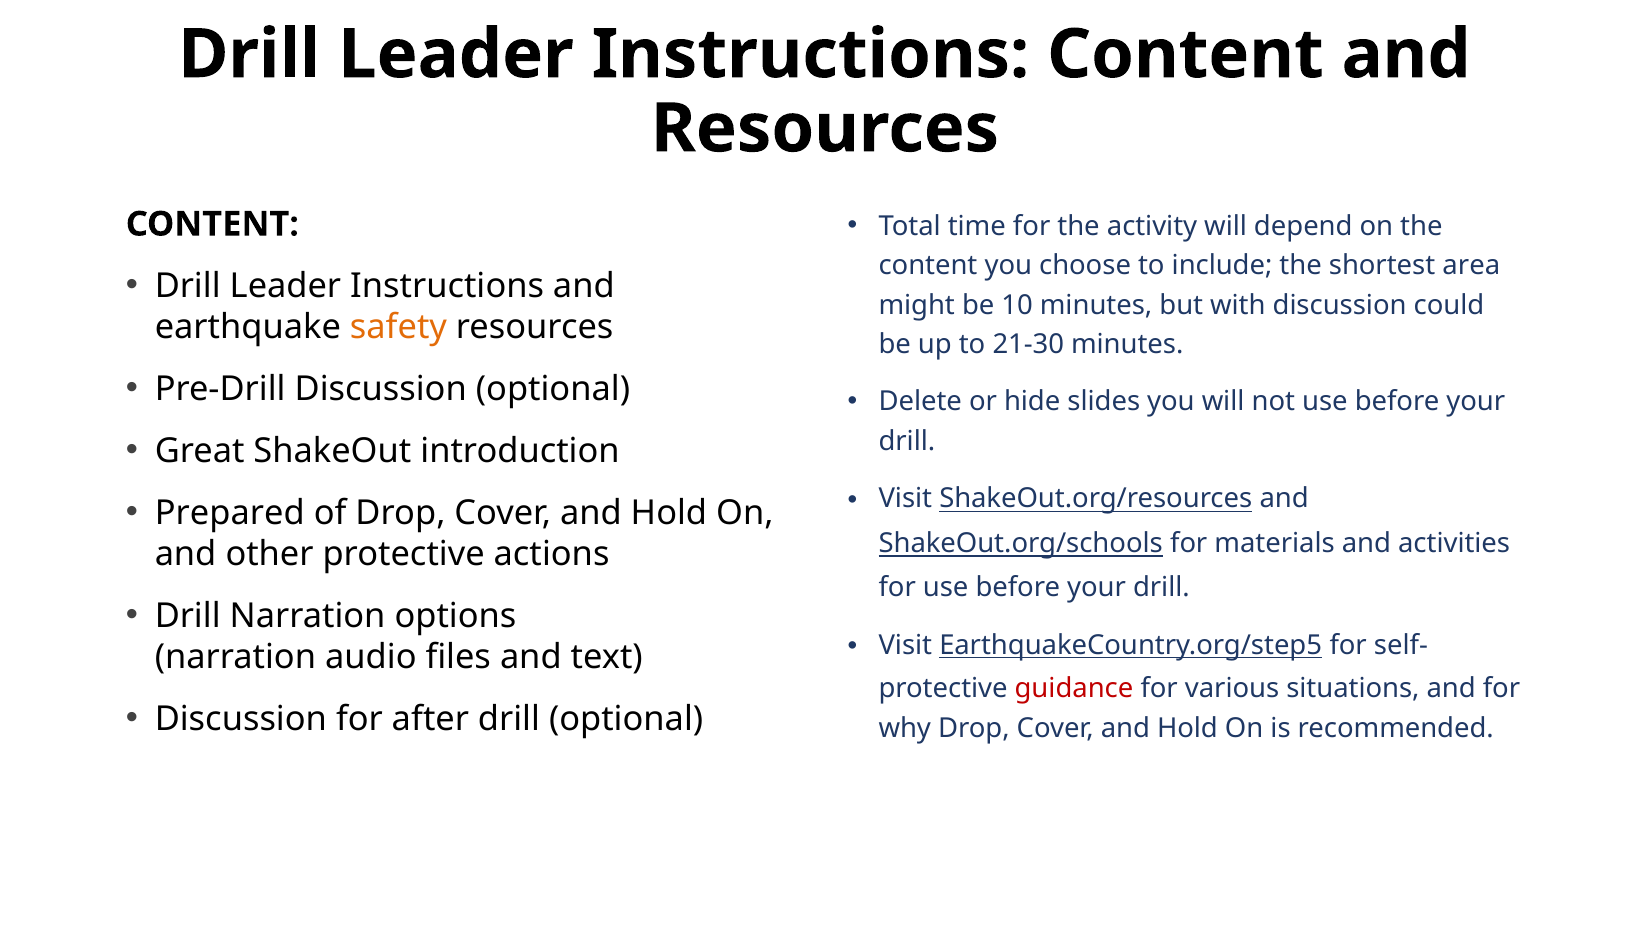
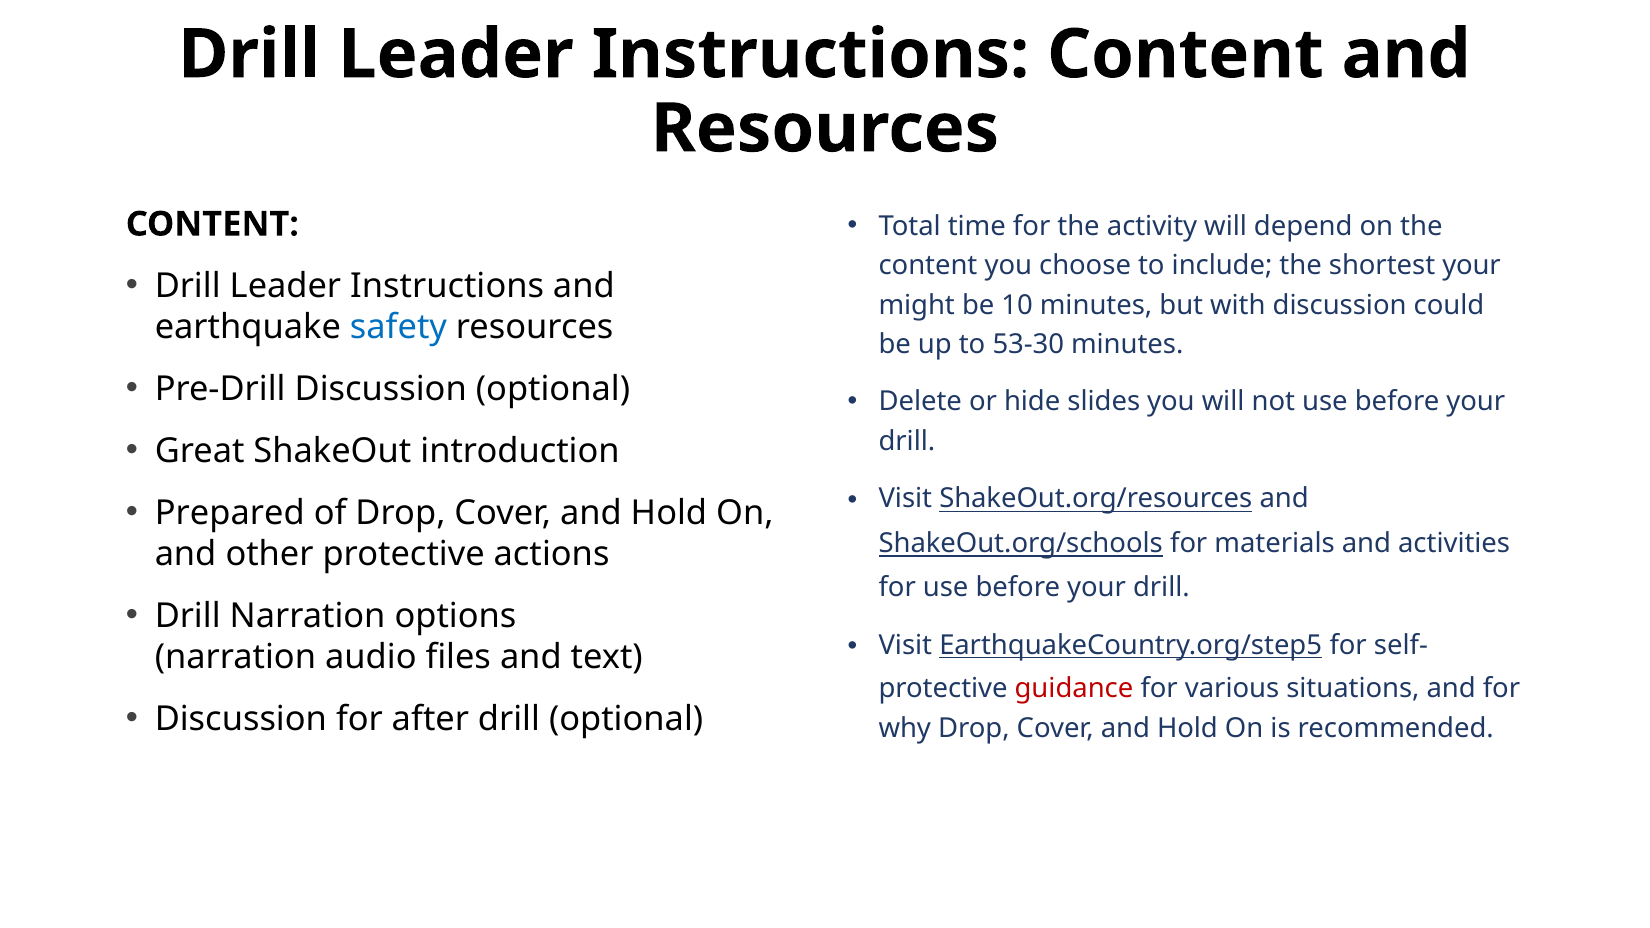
shortest area: area -> your (1472, 266)
safety colour: orange -> blue (398, 327)
21-30: 21-30 -> 53-30 (1028, 345)
